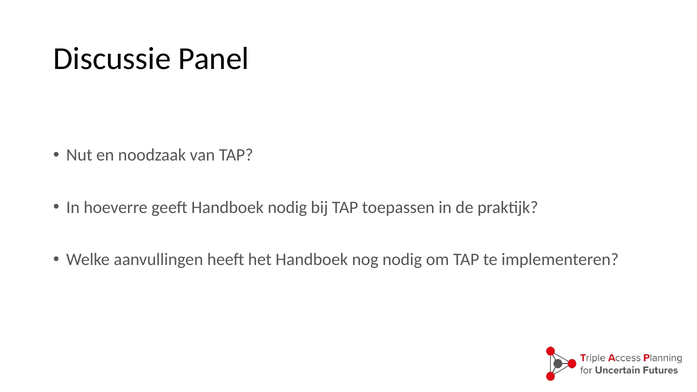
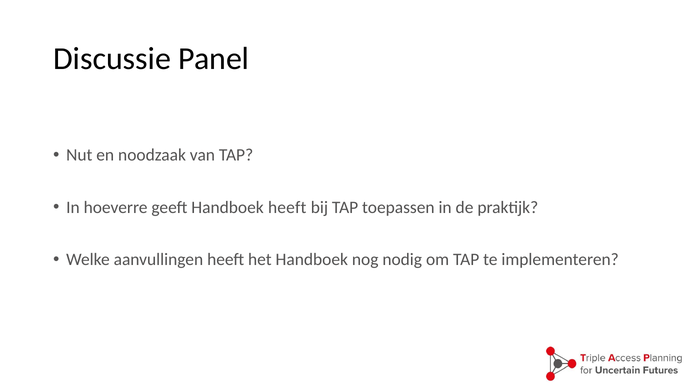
Handboek nodig: nodig -> heeft (287, 207)
